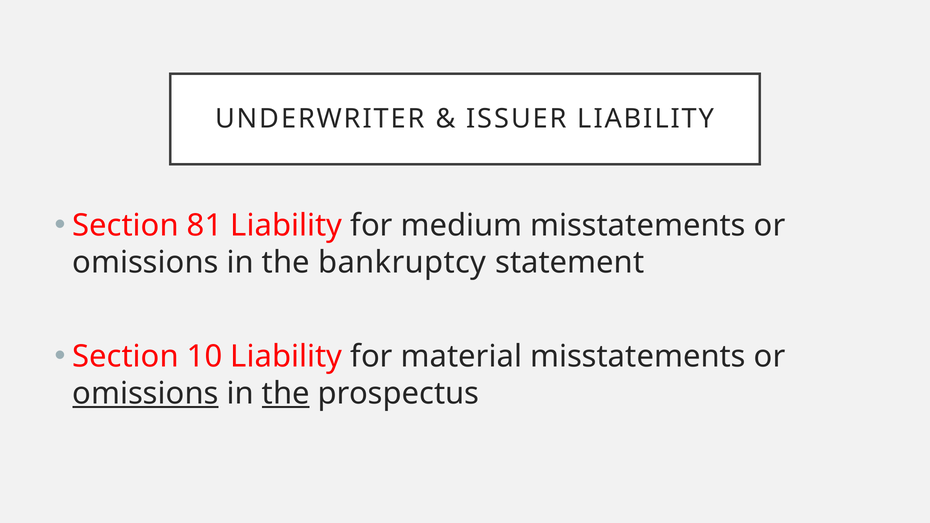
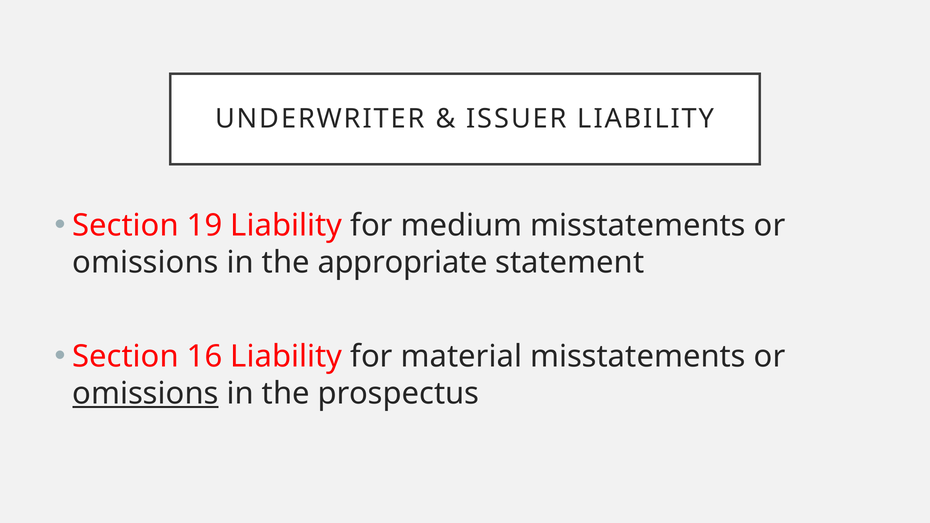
81: 81 -> 19 (205, 225)
bankruptcy: bankruptcy -> appropriate (403, 263)
10: 10 -> 16 (205, 357)
the underline: present -> none (286, 394)
